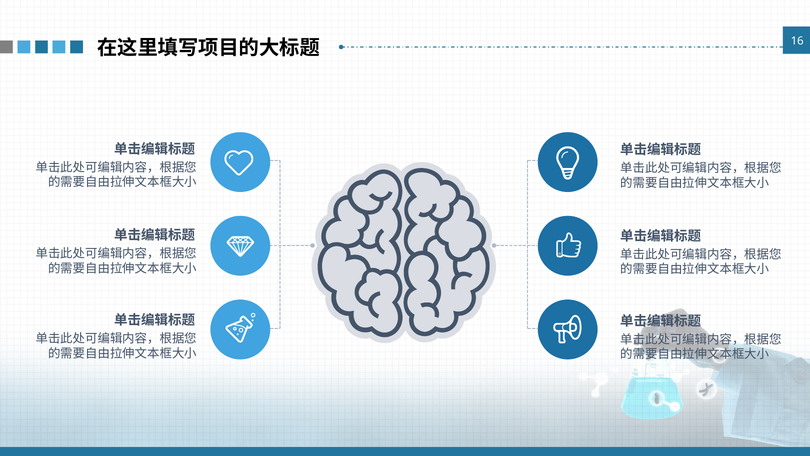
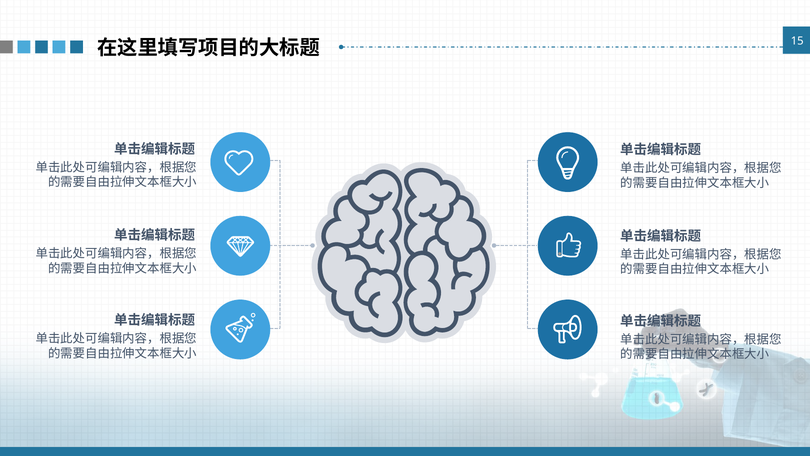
16: 16 -> 15 (797, 41)
